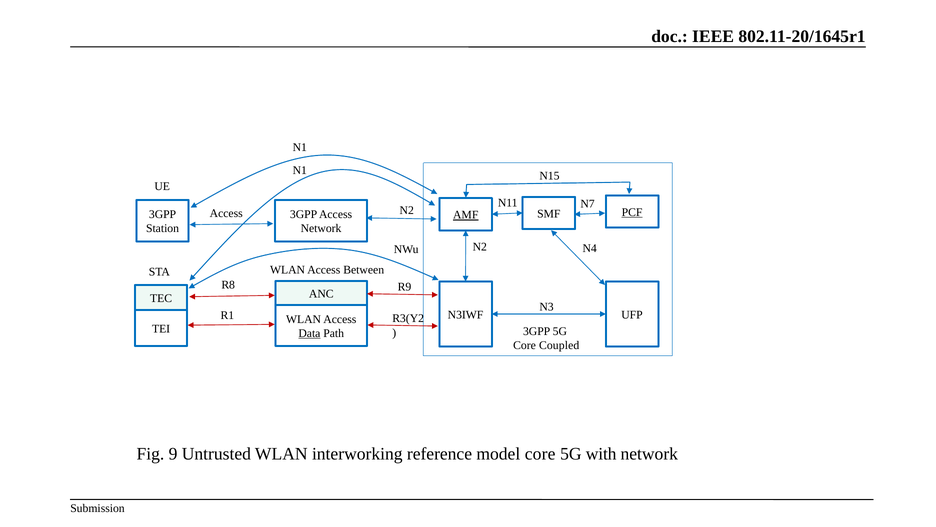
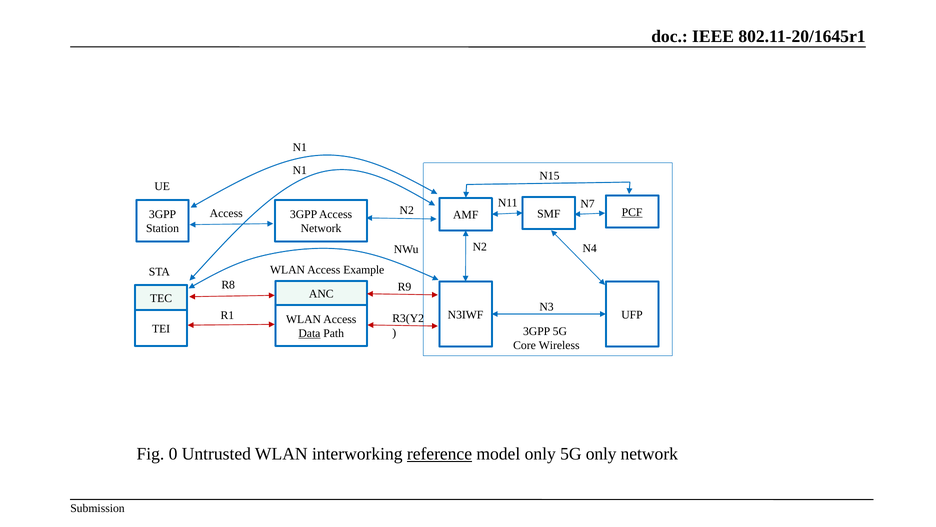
AMF underline: present -> none (466, 215)
Between: Between -> Example (364, 270)
Coupled: Coupled -> Wireless (559, 345)
9: 9 -> 0 (173, 454)
reference underline: none -> present (439, 454)
model core: core -> only (540, 454)
5G with: with -> only (601, 454)
